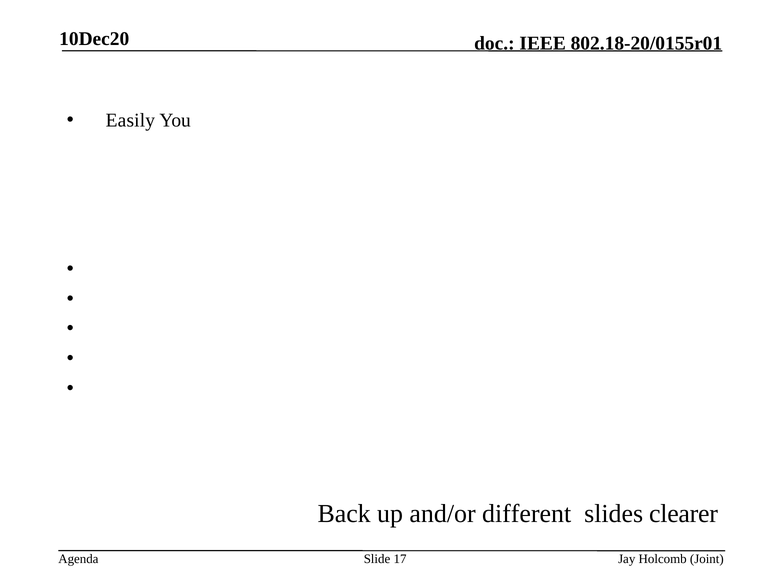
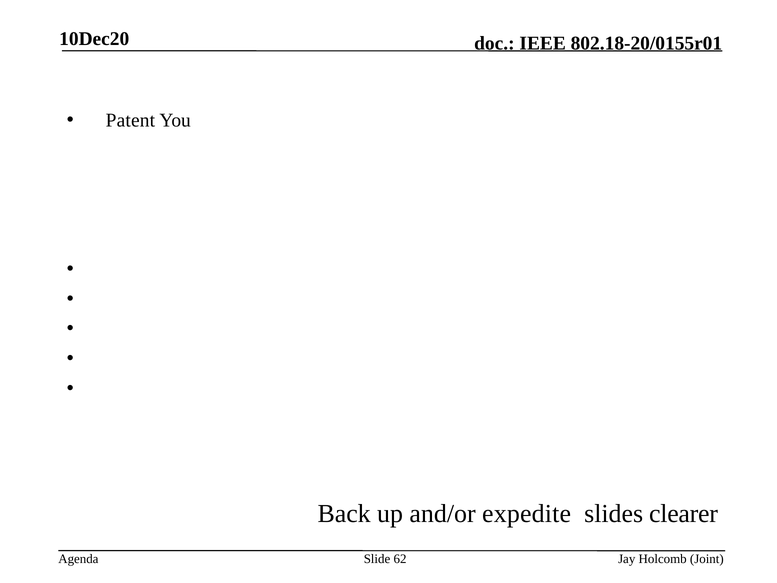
Easily: Easily -> Patent (130, 120)
different: different -> expedite (527, 513)
17: 17 -> 62 (400, 559)
